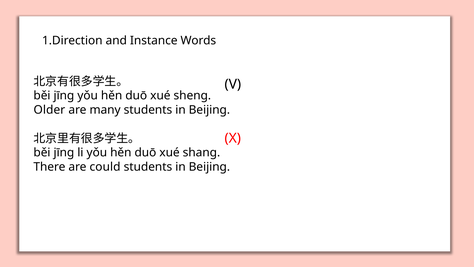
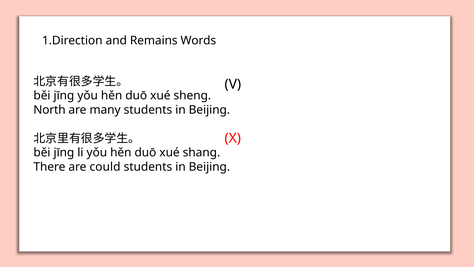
Instance: Instance -> Remains (154, 40)
Older: Older -> North (49, 110)
